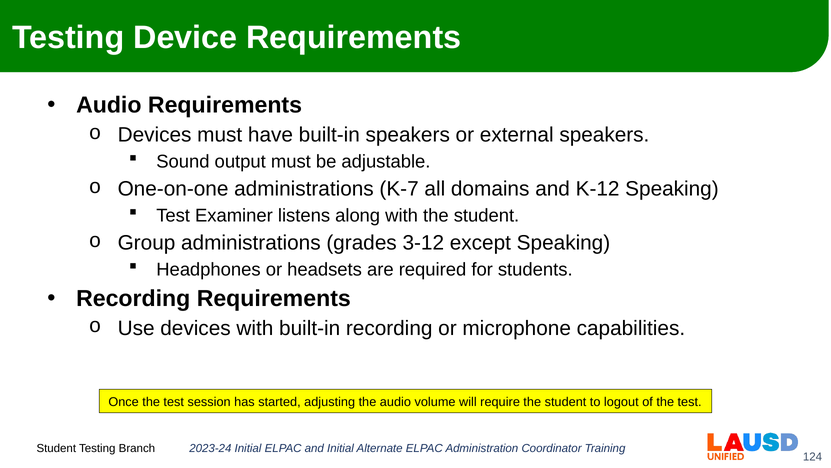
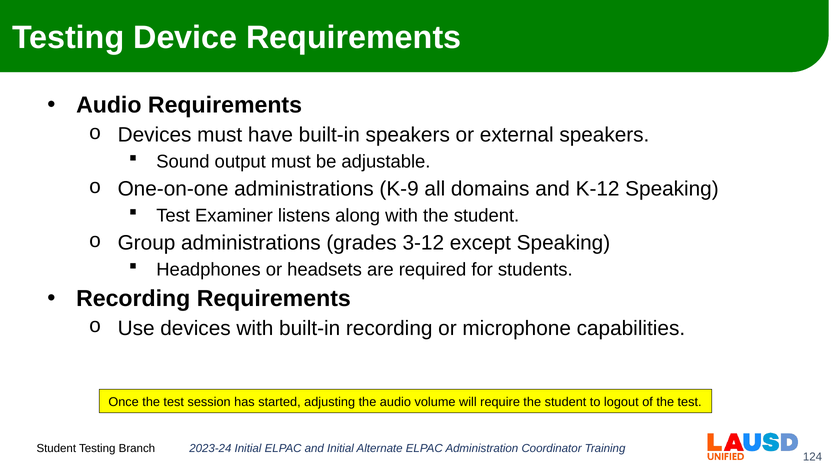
K-7: K-7 -> K-9 (399, 189)
